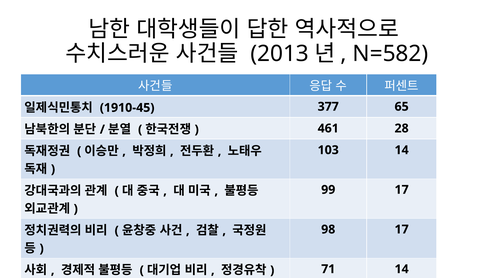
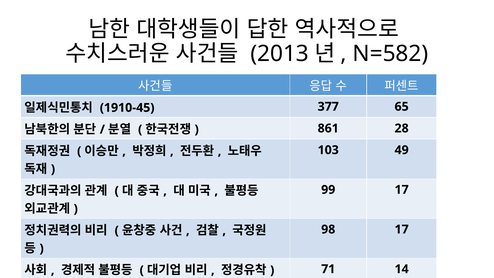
461: 461 -> 861 (328, 128)
103 14: 14 -> 49 (402, 150)
